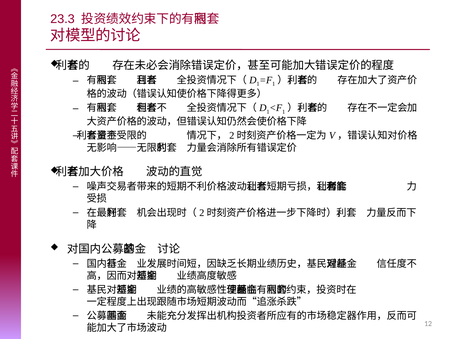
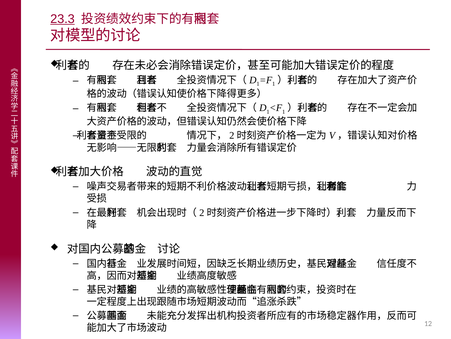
23.3 underline: none -> present (63, 19)
